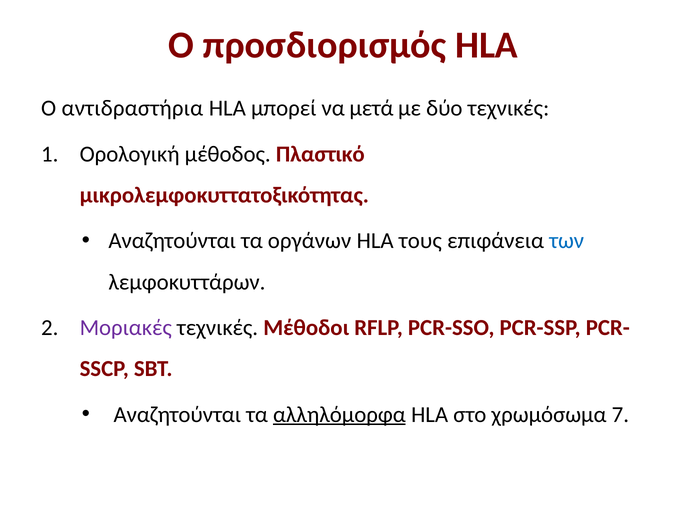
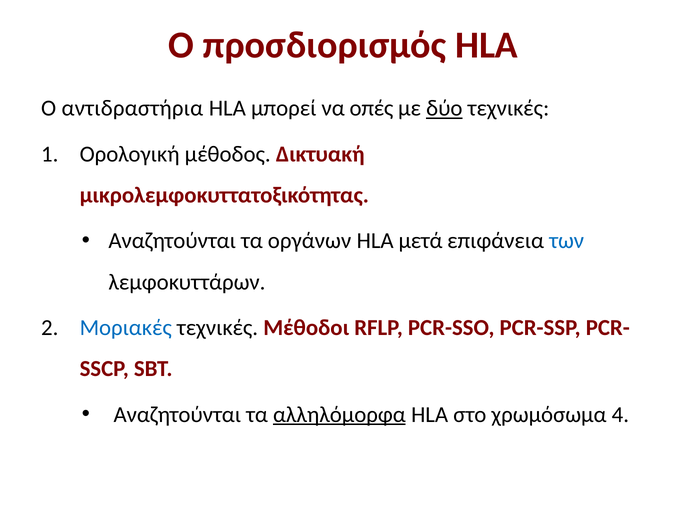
μετά: μετά -> οπές (371, 108)
δύο underline: none -> present (444, 108)
Πλαστικό: Πλαστικό -> Δικτυακή (320, 154)
τους: τους -> μετά (421, 241)
Μοριακές colour: purple -> blue (126, 328)
7: 7 -> 4 (620, 414)
